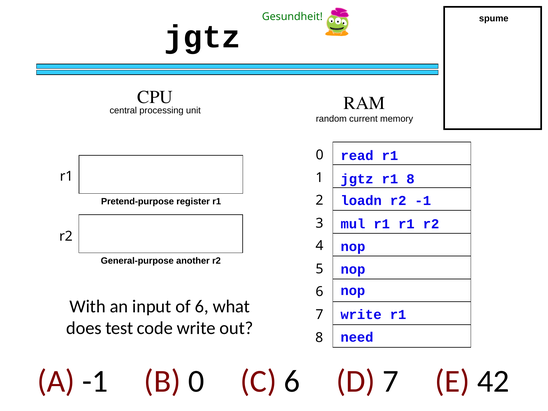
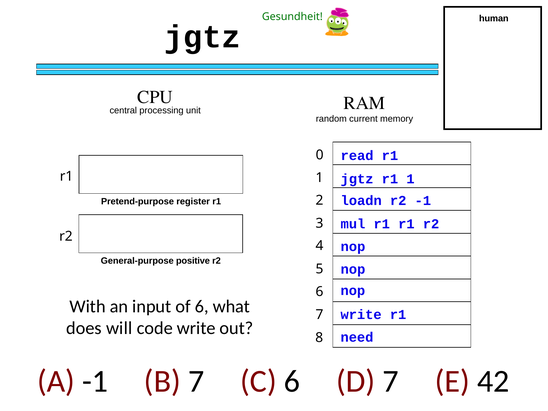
spume: spume -> human (494, 18)
r1 8: 8 -> 1 (411, 179)
another: another -> positive (193, 261)
test: test -> will (119, 328)
B 0: 0 -> 7 (196, 381)
